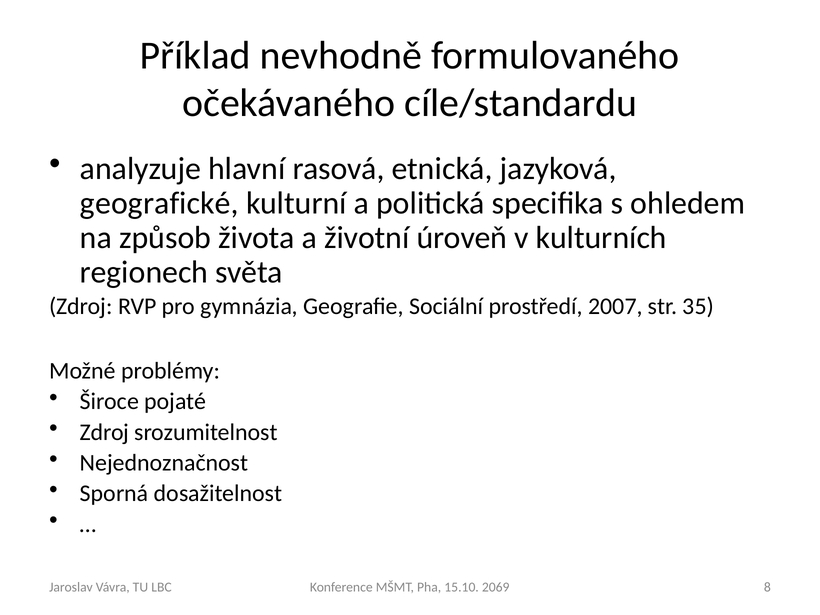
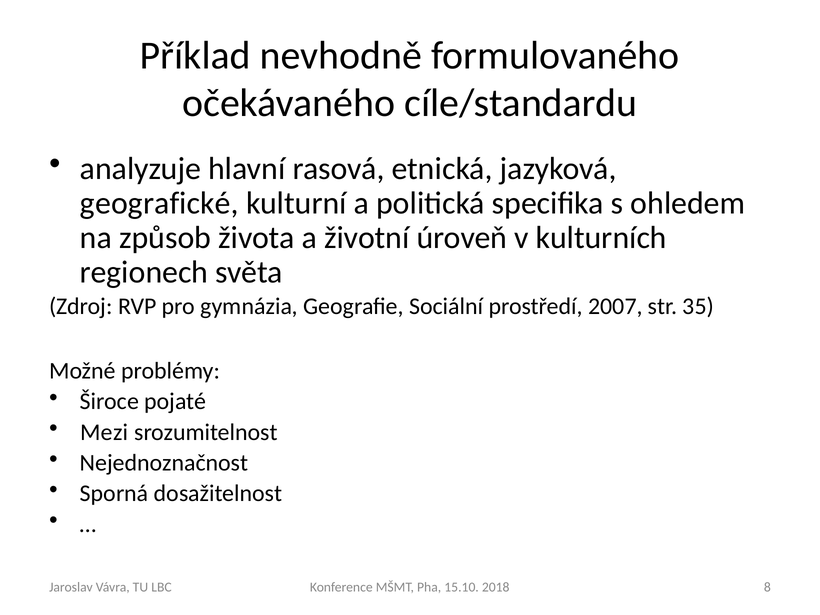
Zdroj: Zdroj -> Mezi (104, 432)
2069: 2069 -> 2018 (496, 587)
